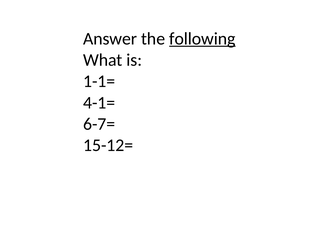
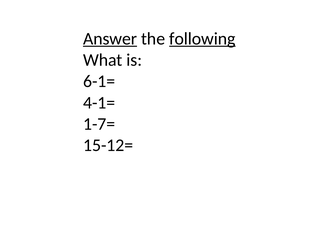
Answer underline: none -> present (110, 39)
1-1=: 1-1= -> 6-1= (99, 81)
6-7=: 6-7= -> 1-7= (99, 124)
